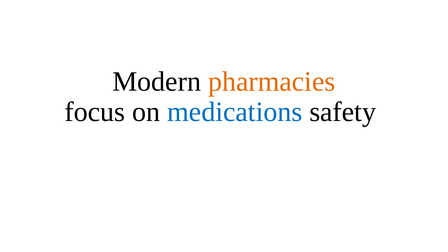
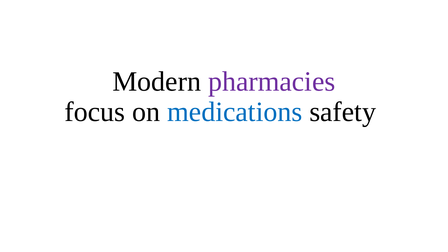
pharmacies colour: orange -> purple (272, 82)
